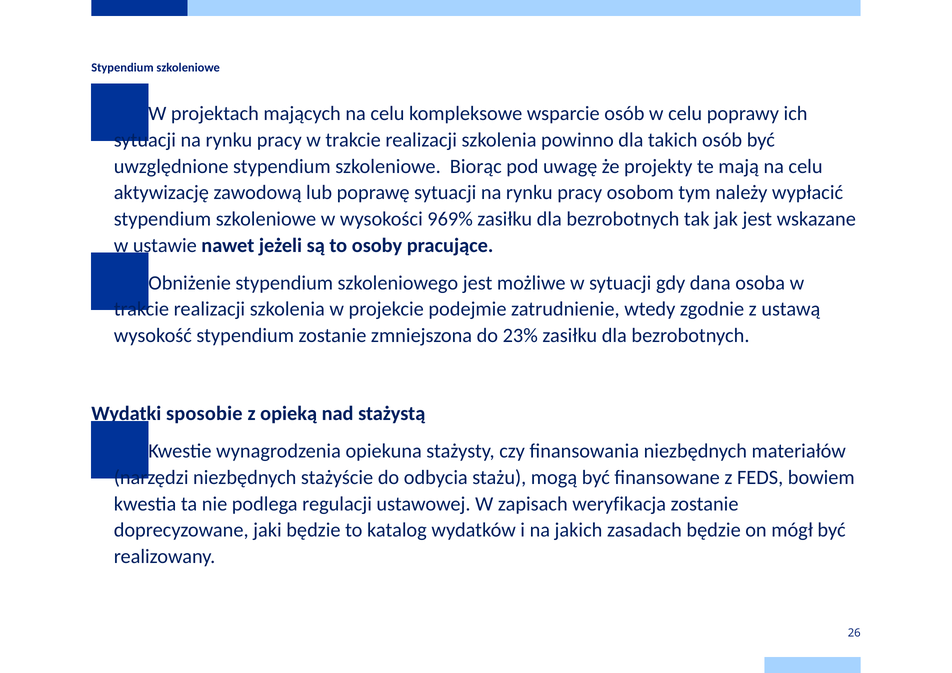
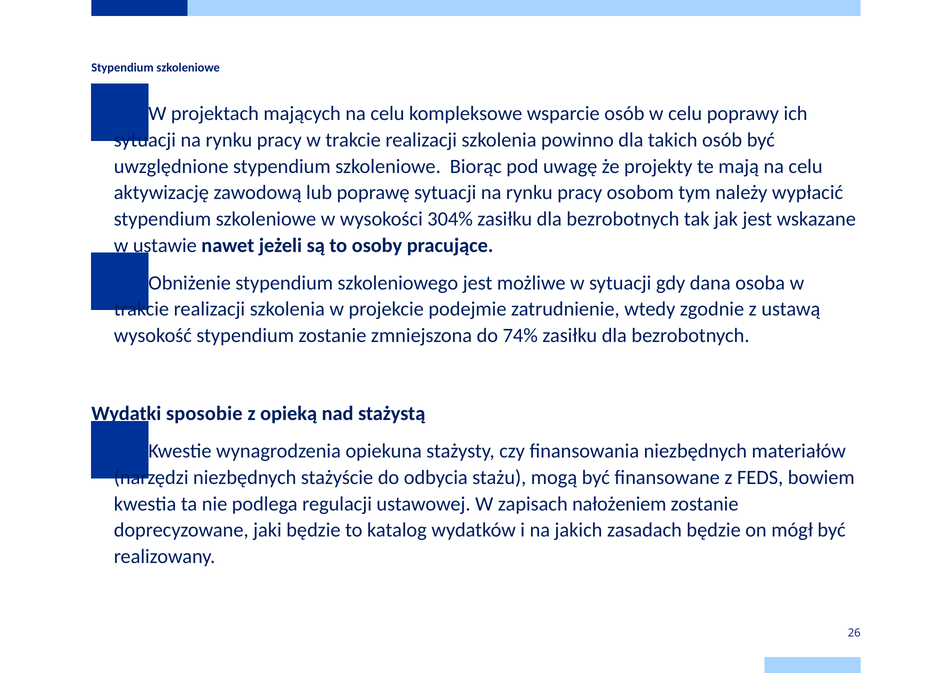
969%: 969% -> 304% (450, 219)
23%: 23% -> 74% (520, 336)
weryfikacja: weryfikacja -> nałożeniem (619, 504)
